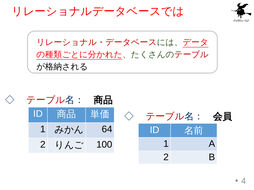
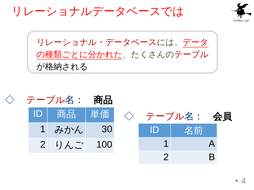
64: 64 -> 30 (107, 129)
